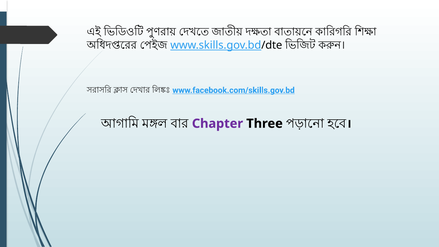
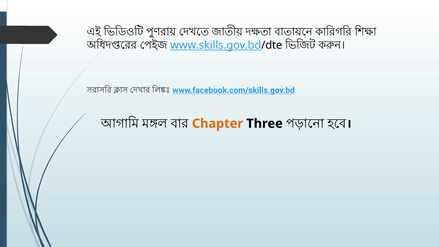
Chapter colour: purple -> orange (217, 124)
